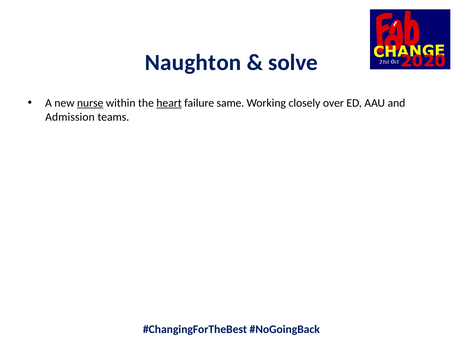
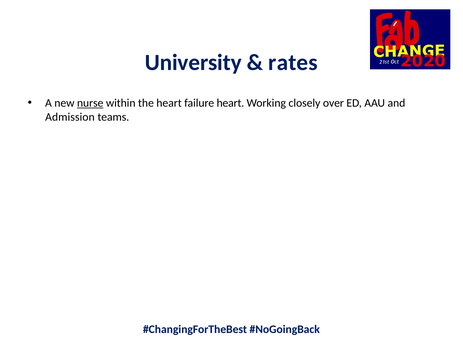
Naughton: Naughton -> University (193, 63)
solve: solve -> rates (293, 63)
heart underline: present -> none (169, 103)
failure same: same -> heart (230, 103)
